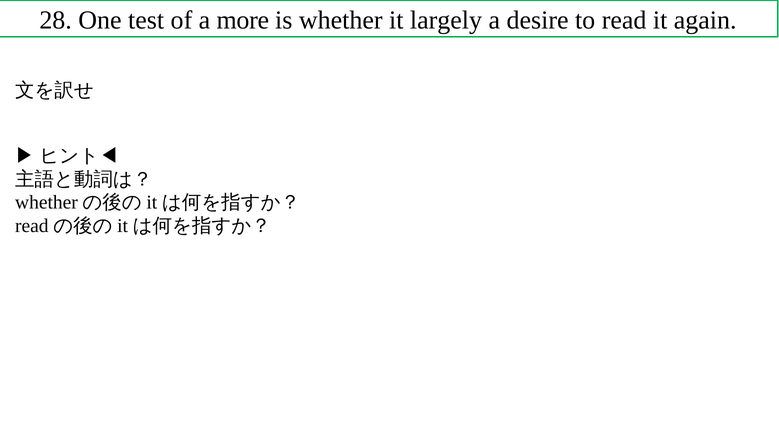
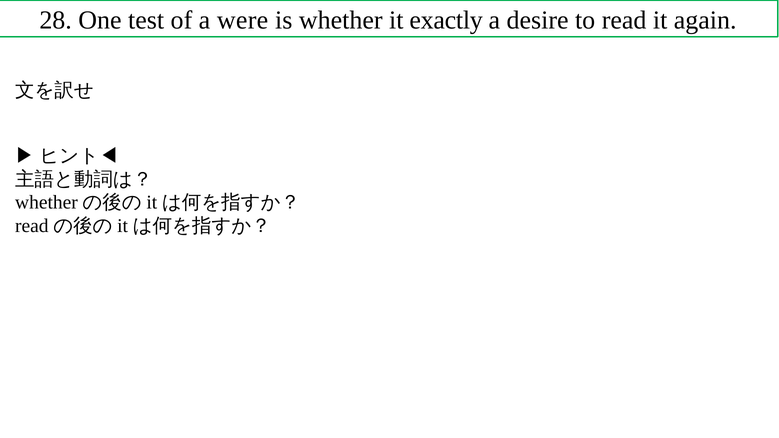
more: more -> were (243, 20)
largely: largely -> exactly (446, 20)
